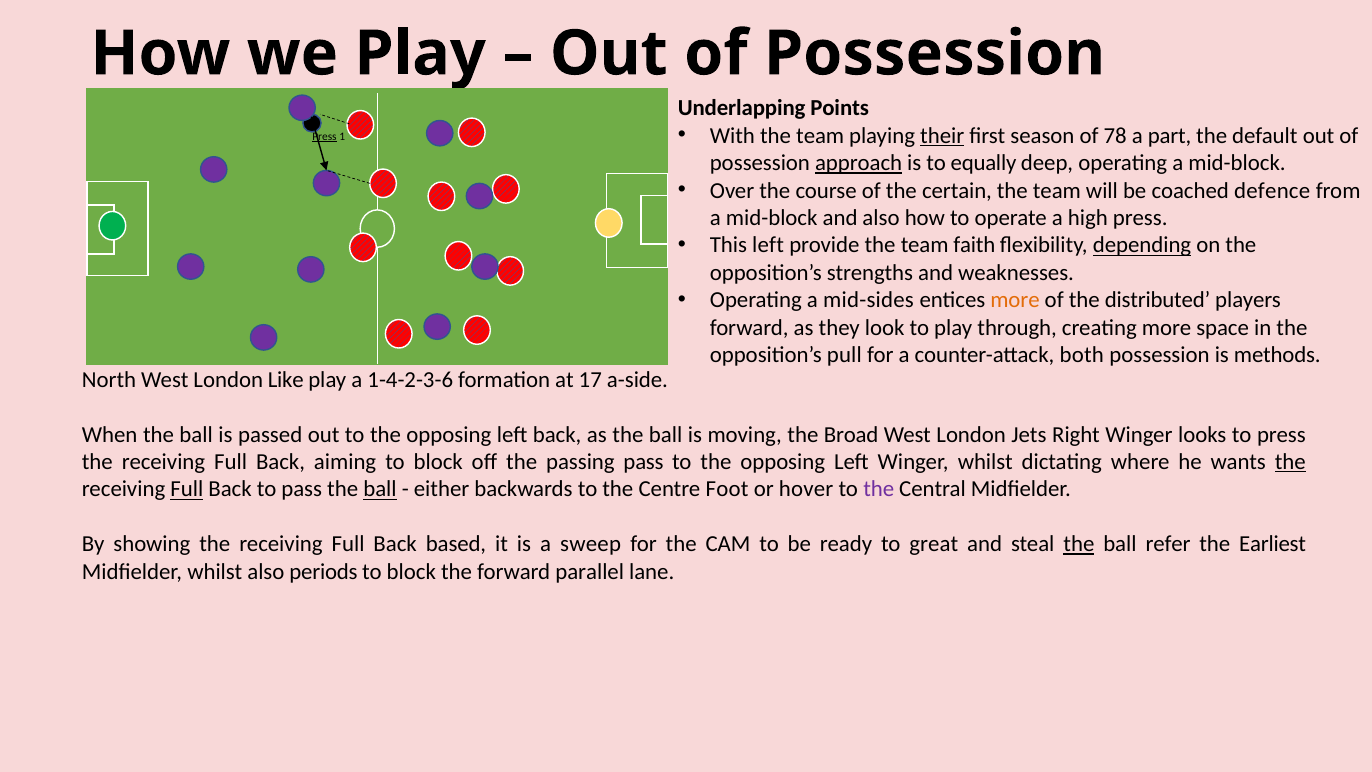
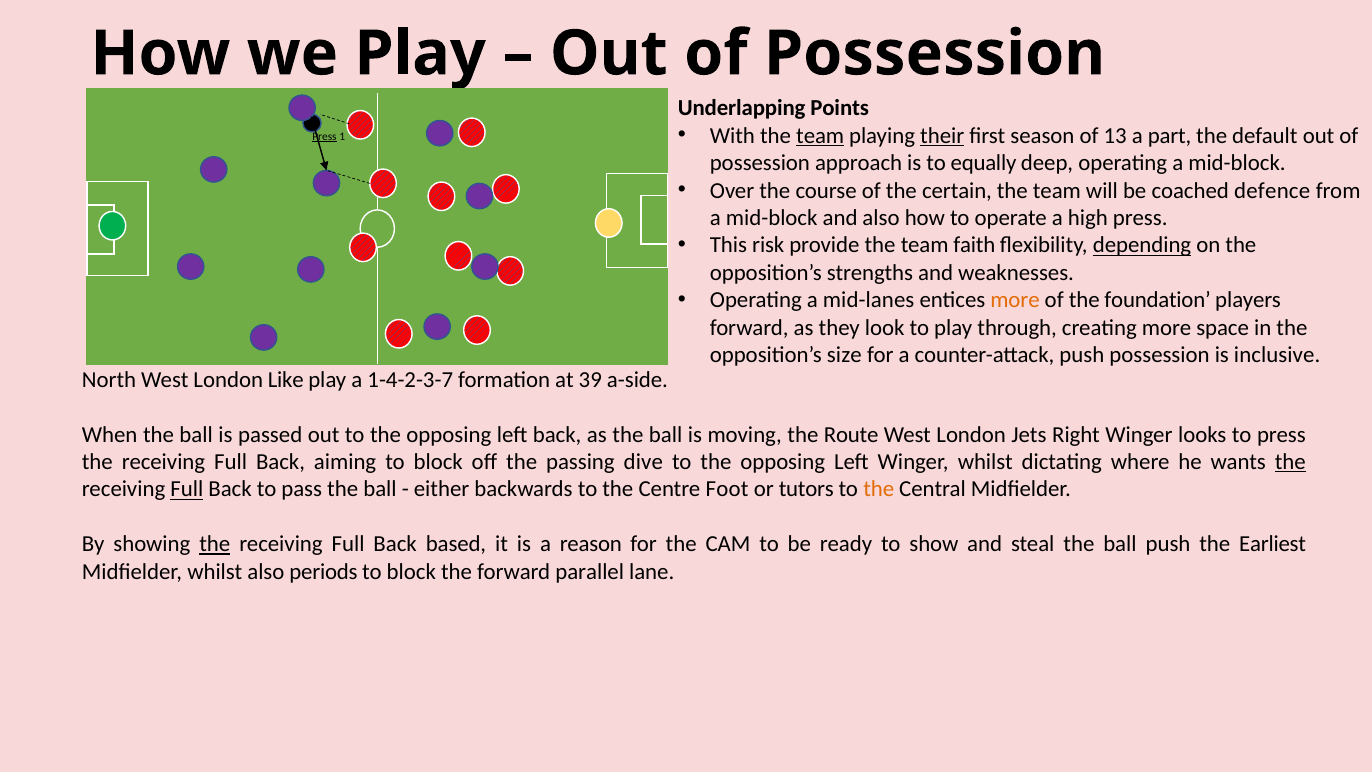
team underline: none -> present (820, 136)
78: 78 -> 13 (1115, 136)
approach underline: present -> none (859, 163)
This left: left -> risk (768, 245)
mid-sides: mid-sides -> mid-lanes (869, 300)
distributed: distributed -> foundation (1158, 300)
pull: pull -> size (844, 355)
counter-attack both: both -> push (1082, 355)
methods: methods -> inclusive (1277, 355)
1-4-2-3-6: 1-4-2-3-6 -> 1-4-2-3-7 (410, 380)
17: 17 -> 39 (590, 380)
Broad: Broad -> Route (851, 434)
passing pass: pass -> dive (643, 462)
ball underline: present -> none (380, 489)
hover: hover -> tutors (806, 489)
the colour: purple -> orange (879, 489)
the underline: none -> present (215, 544)
sweep: sweep -> reason (591, 544)
great: great -> show (934, 544)
the underline: present -> none (1079, 544)
ball refer: refer -> push (1168, 544)
